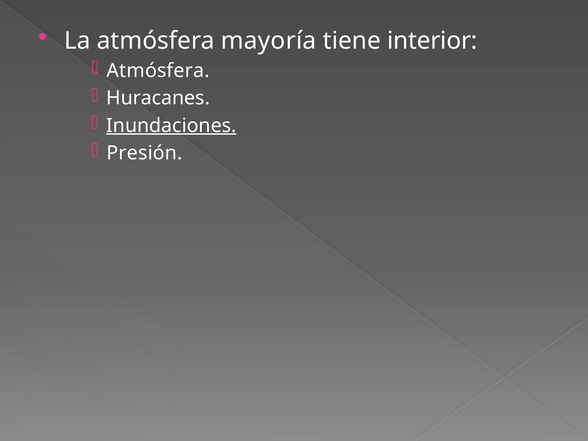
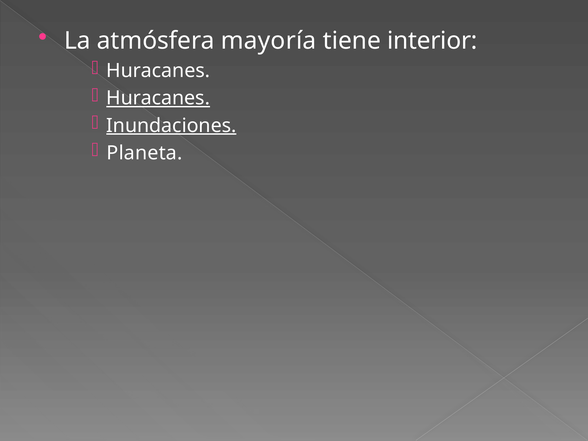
Atmósfera: Atmósfera -> Huracanes (158, 71)
Huracanes underline: none -> present (158, 98)
Presión: Presión -> Planeta (145, 153)
